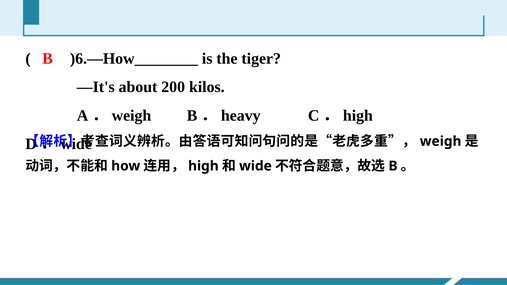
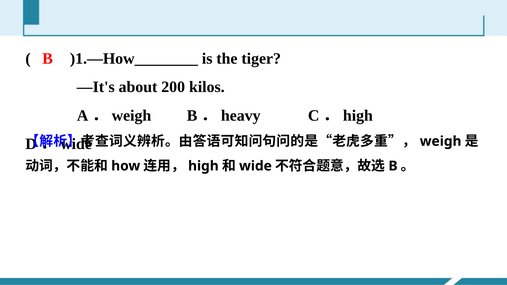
)6.—How________: )6.—How________ -> )1.—How________ (134, 58)
